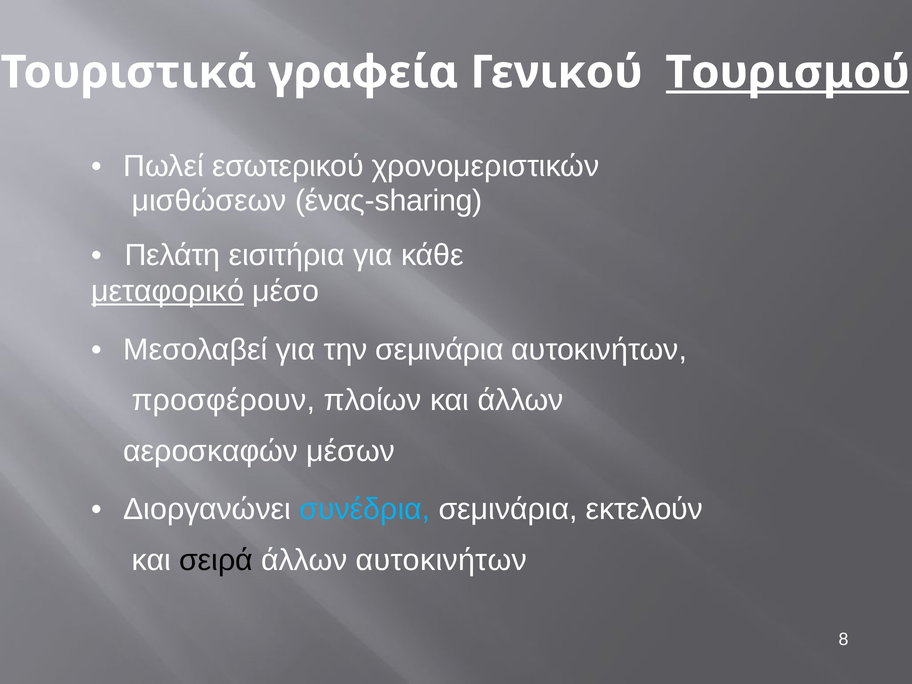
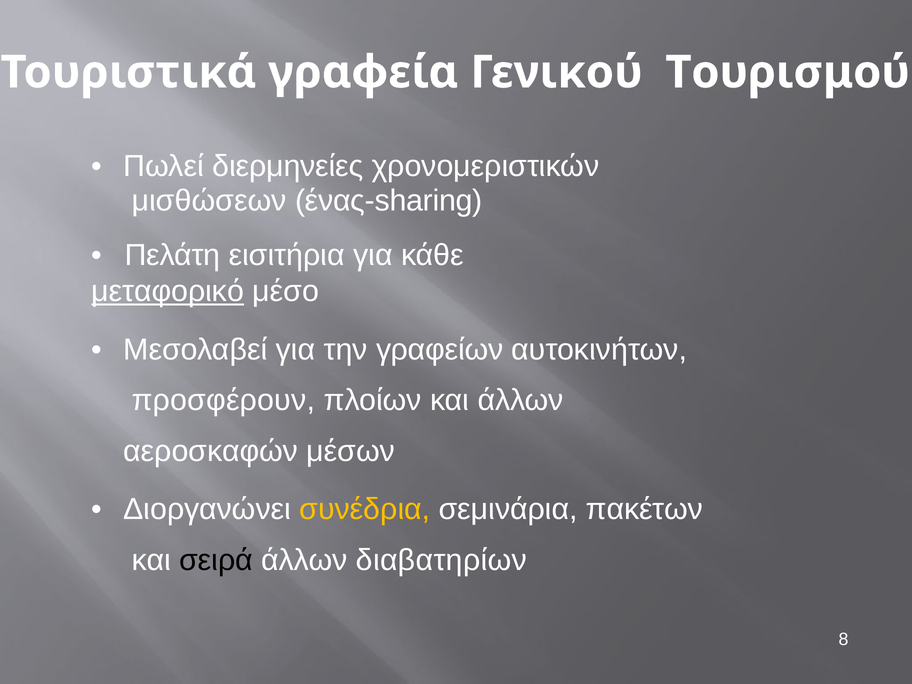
Τουρισμού underline: present -> none (788, 72)
εσωτερικού: εσωτερικού -> διερμηνείες (288, 166)
την σεμινάρια: σεμινάρια -> γραφείων (440, 350)
συνέδρια colour: light blue -> yellow (365, 509)
εκτελούν: εκτελούν -> πακέτων (644, 509)
άλλων αυτοκινήτων: αυτοκινήτων -> διαβατηρίων (441, 560)
